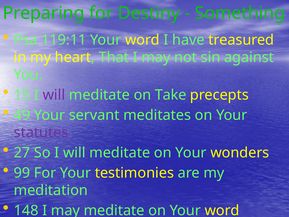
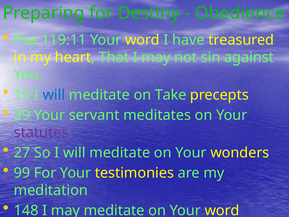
Something: Something -> Obedience (240, 13)
will colour: purple -> blue (54, 95)
49: 49 -> 39 (22, 115)
